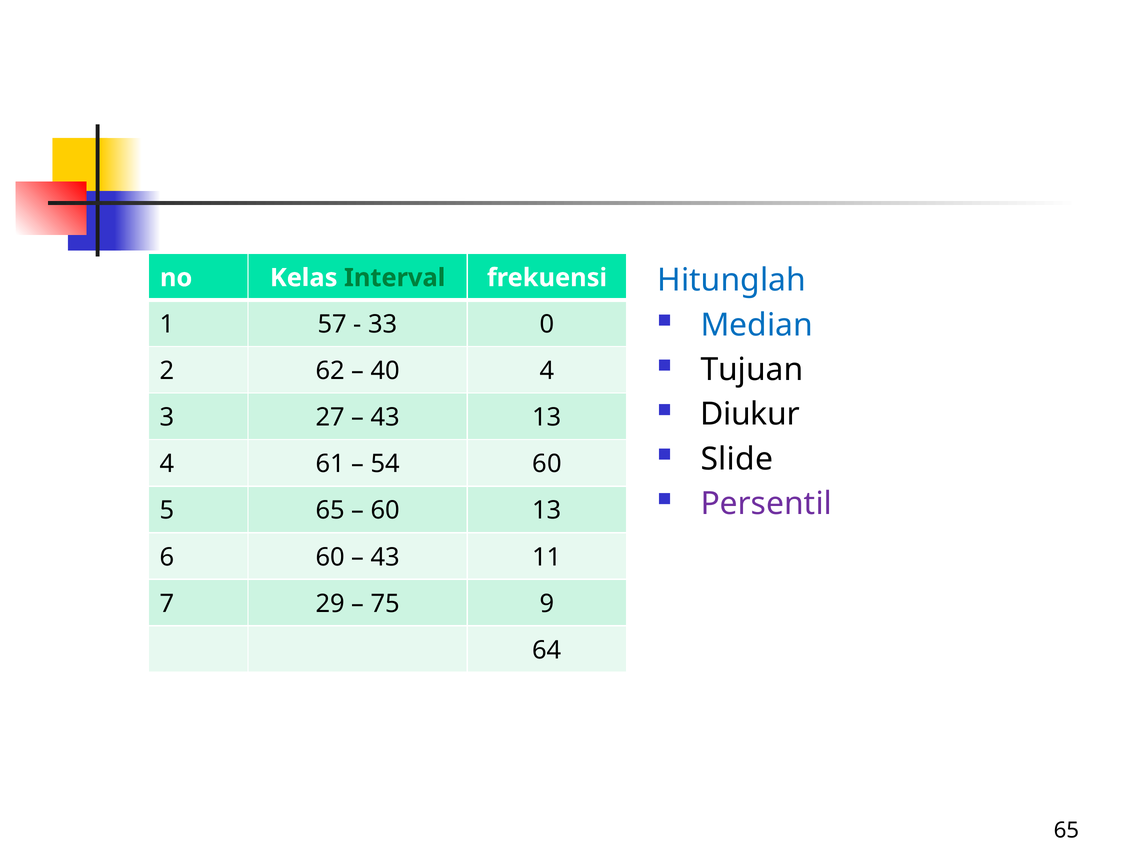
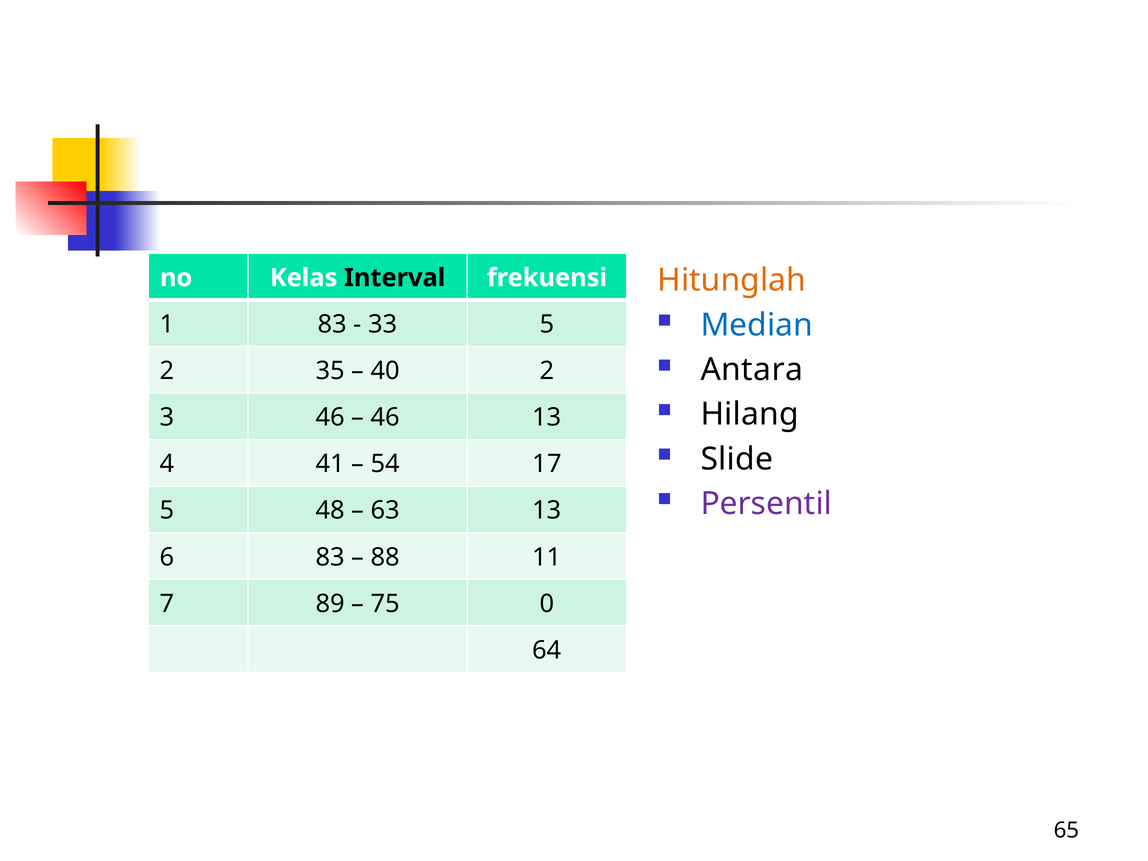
Hitunglah colour: blue -> orange (732, 280)
Interval colour: green -> black (395, 278)
1 57: 57 -> 83 (332, 324)
33 0: 0 -> 5 (547, 324)
Tujuan: Tujuan -> Antara (752, 370)
62: 62 -> 35 (330, 371)
40 4: 4 -> 2 (547, 371)
Diukur: Diukur -> Hilang (750, 414)
3 27: 27 -> 46 (330, 417)
43: 43 -> 46 (385, 417)
61: 61 -> 41 (330, 464)
54 60: 60 -> 17 (547, 464)
5 65: 65 -> 48 (330, 511)
60: 60 -> 63 (385, 511)
6 60: 60 -> 83 (330, 557)
43: 43 -> 88 (385, 557)
29: 29 -> 89 (330, 604)
9: 9 -> 0 (547, 604)
